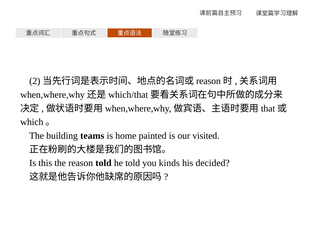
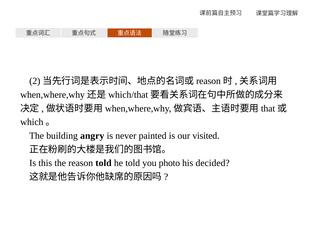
teams: teams -> angry (92, 135)
home: home -> never (126, 135)
kinds: kinds -> photo (169, 163)
